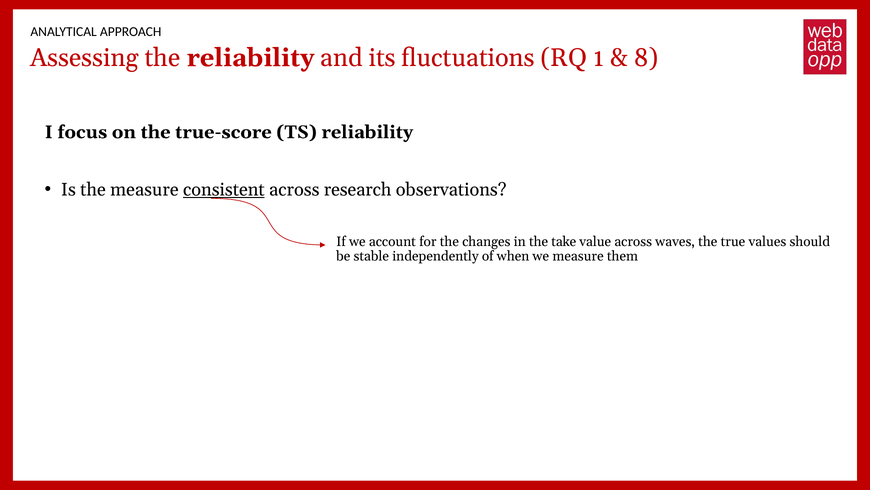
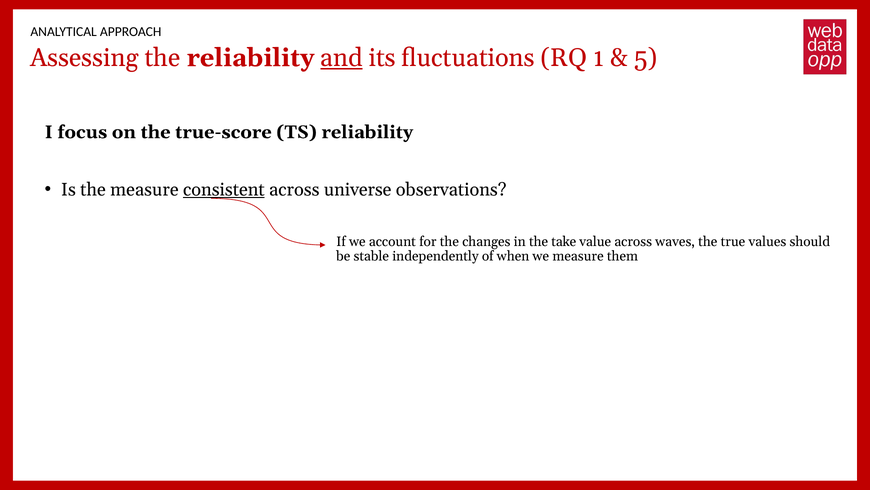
and underline: none -> present (342, 58)
8: 8 -> 5 (646, 58)
research: research -> universe (358, 189)
